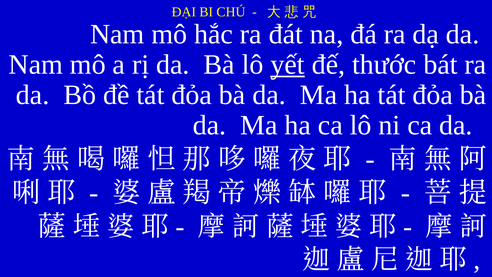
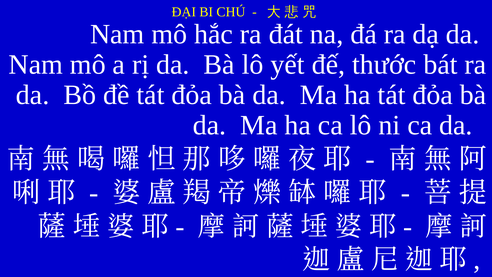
yết underline: present -> none (288, 65)
